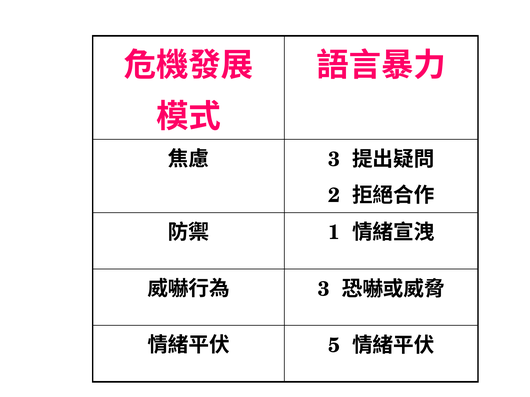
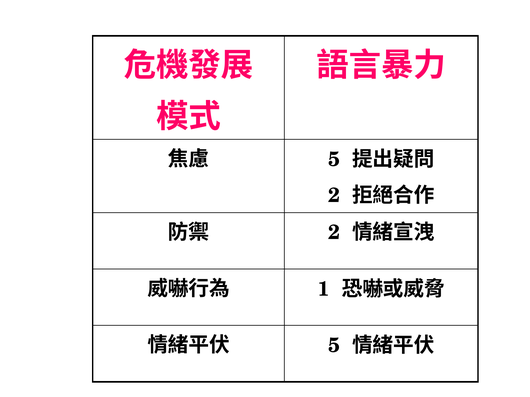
3: 3 -> 5 (334, 160)
1: 1 -> 2 (334, 233)
3: 3 -> 1 (324, 289)
